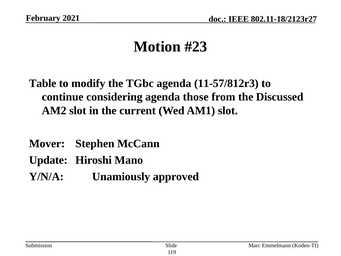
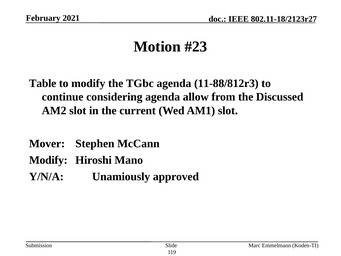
11-57/812r3: 11-57/812r3 -> 11-88/812r3 (226, 83)
those: those -> allow (196, 97)
Update: Update -> Modify (48, 160)
